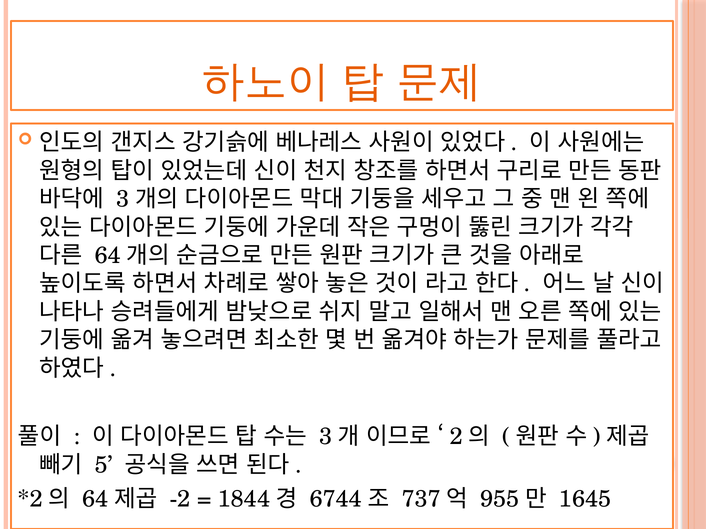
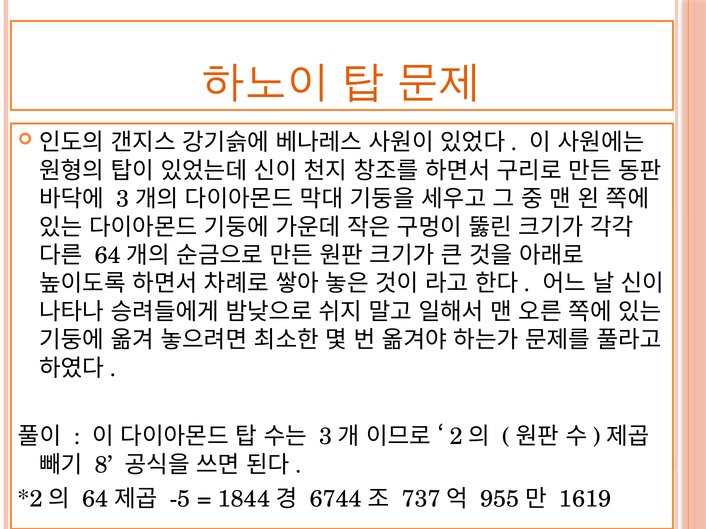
5: 5 -> 8 (104, 465)
-2: -2 -> -5 (180, 499)
1645: 1645 -> 1619 (585, 499)
